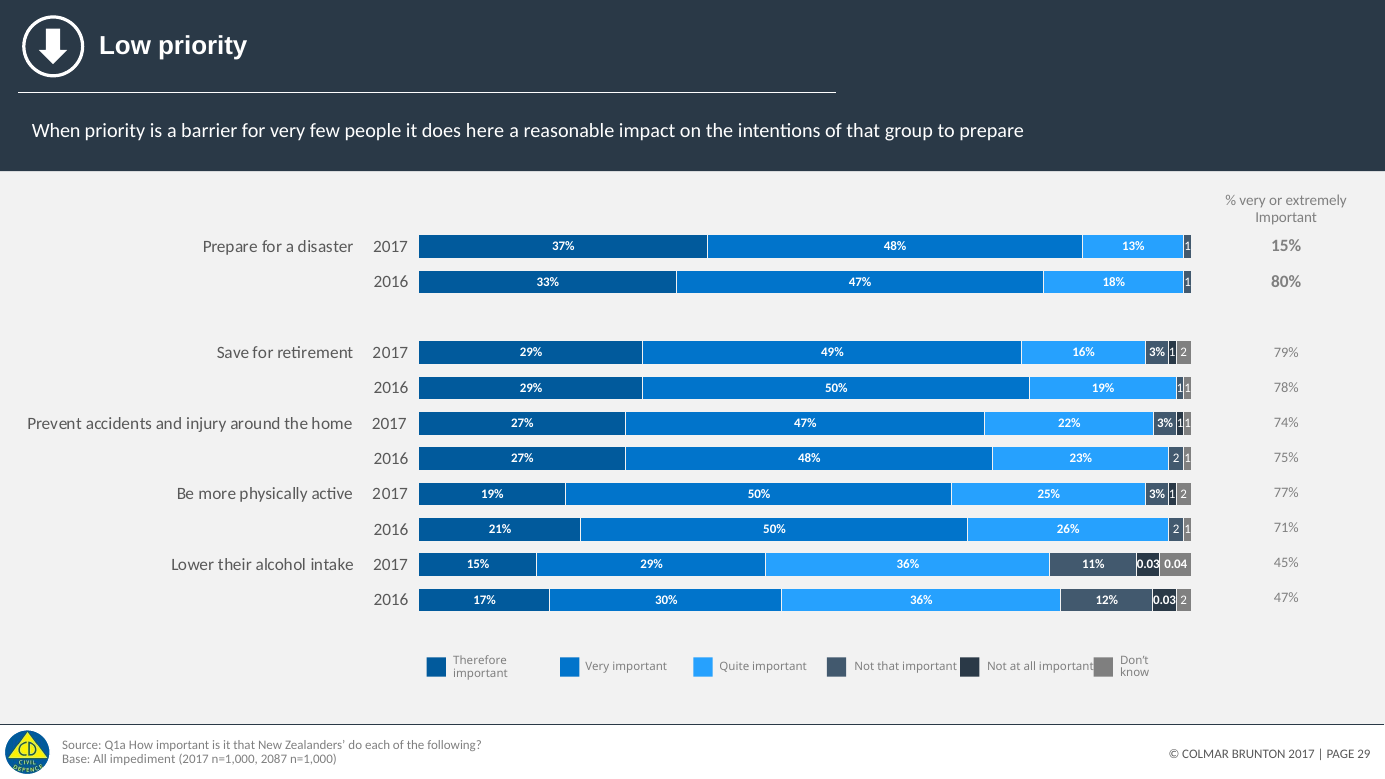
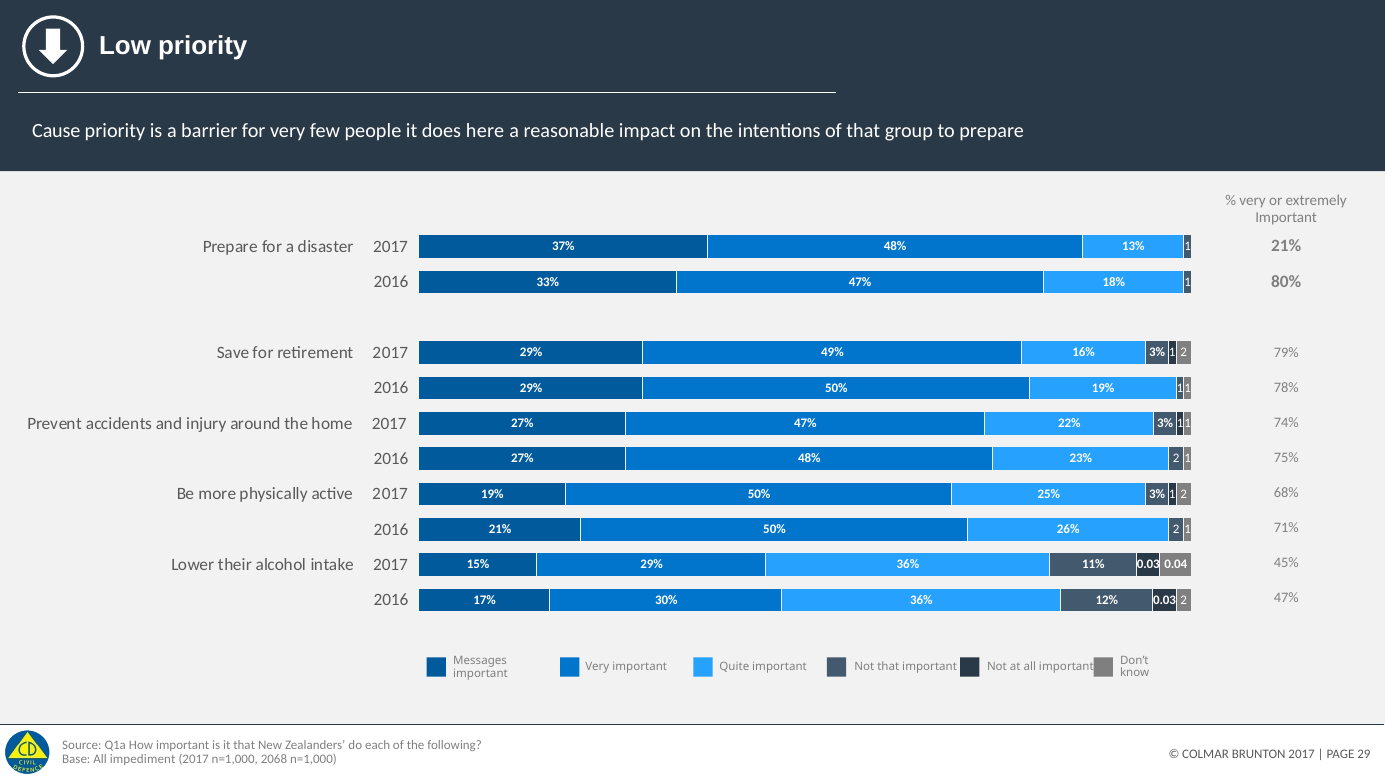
When: When -> Cause (56, 131)
15%: 15% -> 21% (1286, 246)
77%: 77% -> 68% (1286, 493)
Therefore: Therefore -> Messages (480, 661)
2087: 2087 -> 2068 (274, 759)
